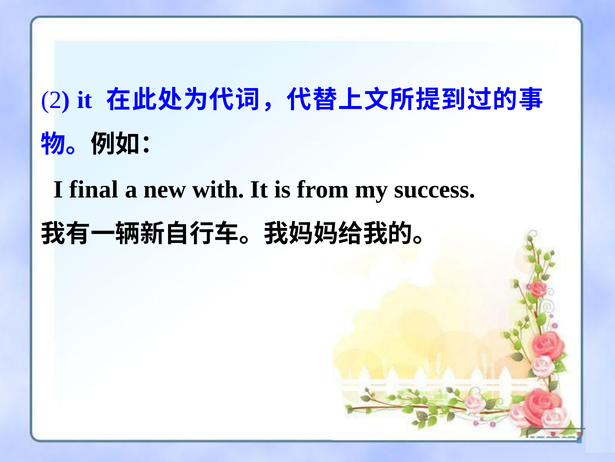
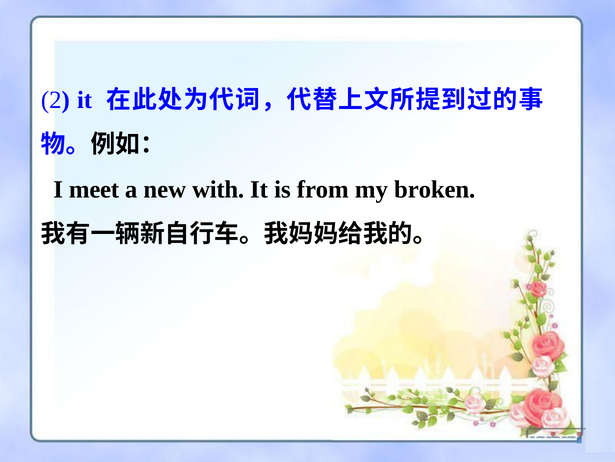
final: final -> meet (94, 189)
success: success -> broken (435, 189)
